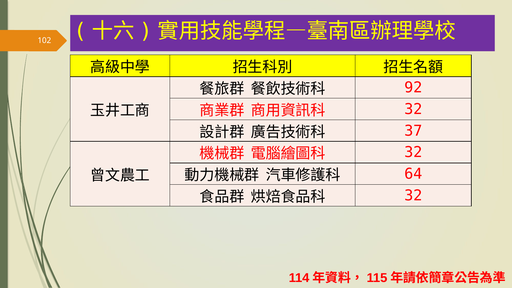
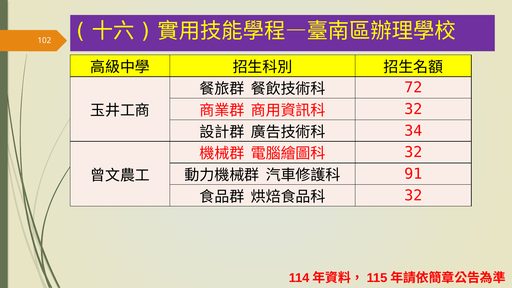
92: 92 -> 72 (413, 88)
37: 37 -> 34 (413, 131)
64: 64 -> 91 (413, 174)
